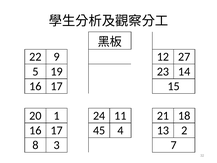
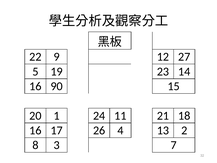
17: 17 -> 90 (57, 86)
45: 45 -> 26 (99, 130)
